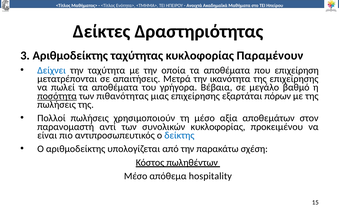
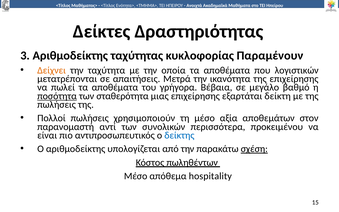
Δείχνει colour: blue -> orange (52, 70)
επιχείρηση: επιχείρηση -> λογιστικών (297, 70)
πιθανότητας: πιθανότητας -> σταθερότητα (123, 96)
πόρων: πόρων -> δείκτη (278, 96)
συνολικών κυκλοφορίας: κυκλοφορίας -> περισσότερα (218, 127)
σχέση underline: none -> present (254, 149)
